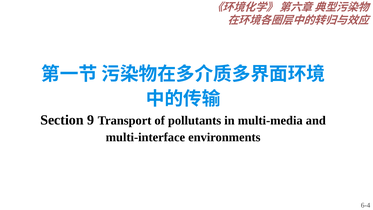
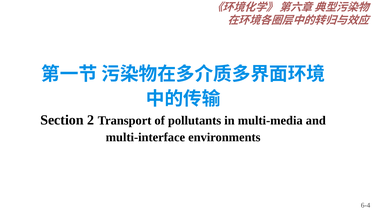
9: 9 -> 2 (91, 120)
